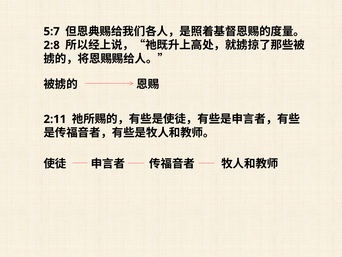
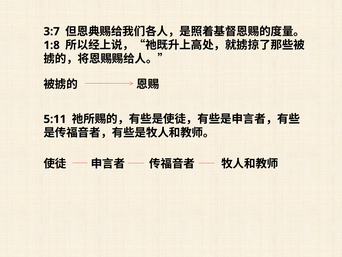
5:7: 5:7 -> 3:7 (52, 31)
2:8: 2:8 -> 1:8 (52, 45)
2:11: 2:11 -> 5:11 (55, 119)
